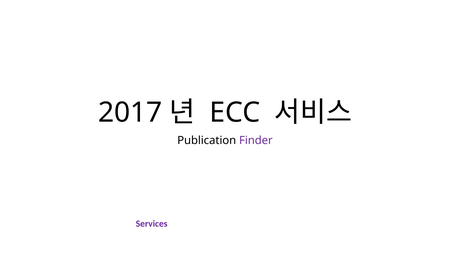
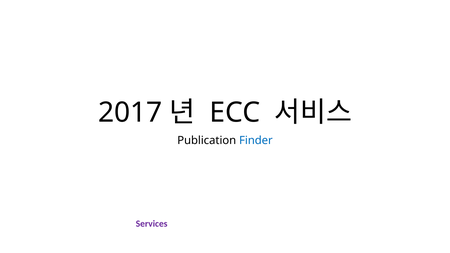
Finder colour: purple -> blue (256, 141)
